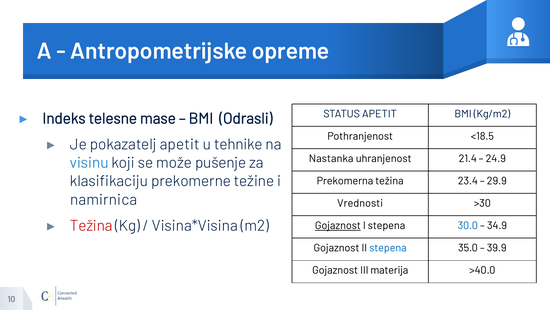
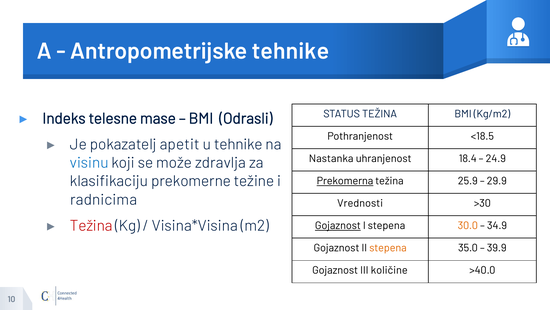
Antropometrijske opreme: opreme -> tehnike (290, 51)
STATUS APETIT: APETIT -> TEŽINA (380, 114)
21.4: 21.4 -> 18.4 (468, 158)
pušenje: pušenje -> zdravlja (221, 163)
Prekomerna underline: none -> present (345, 181)
23.4: 23.4 -> 25.9 (468, 181)
namirnica: namirnica -> radnicima (104, 199)
30.0 colour: blue -> orange (468, 225)
stepena colour: blue -> orange (388, 248)
materija: materija -> količine (389, 270)
